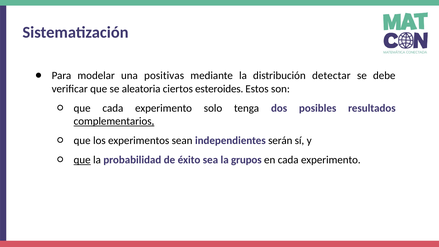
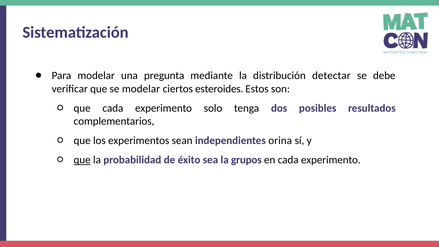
positivas: positivas -> pregunta (164, 76)
se aleatoria: aleatoria -> modelar (141, 89)
complementarios underline: present -> none (114, 121)
serán: serán -> orina (280, 141)
